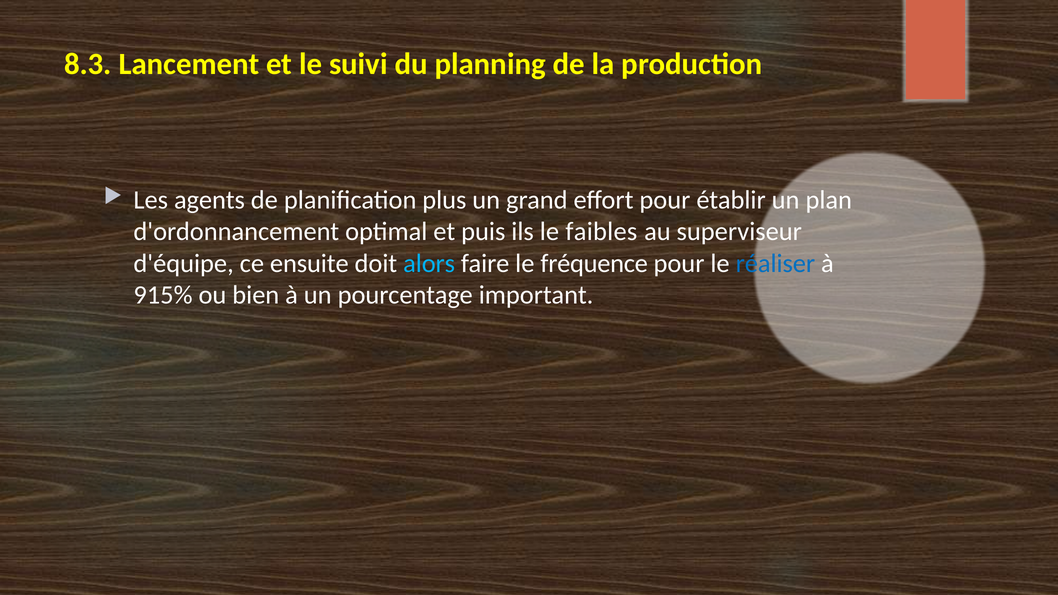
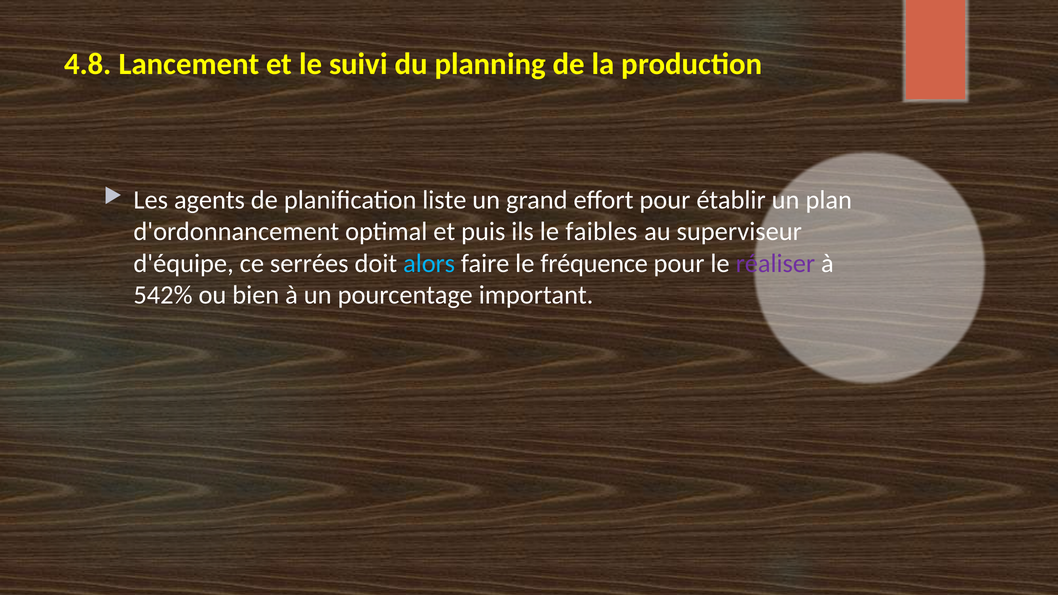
8.3: 8.3 -> 4.8 (88, 64)
plus: plus -> liste (444, 200)
ensuite: ensuite -> serrées (309, 263)
réaliser colour: blue -> purple (775, 263)
915%: 915% -> 542% (163, 295)
